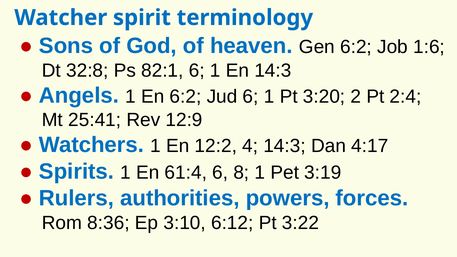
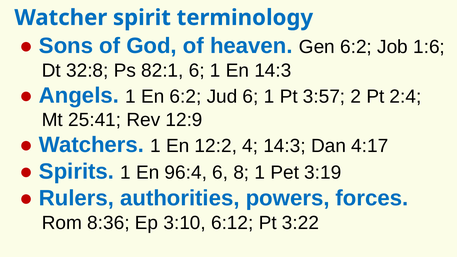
3:20: 3:20 -> 3:57 (324, 96)
61:4: 61:4 -> 96:4 (186, 173)
